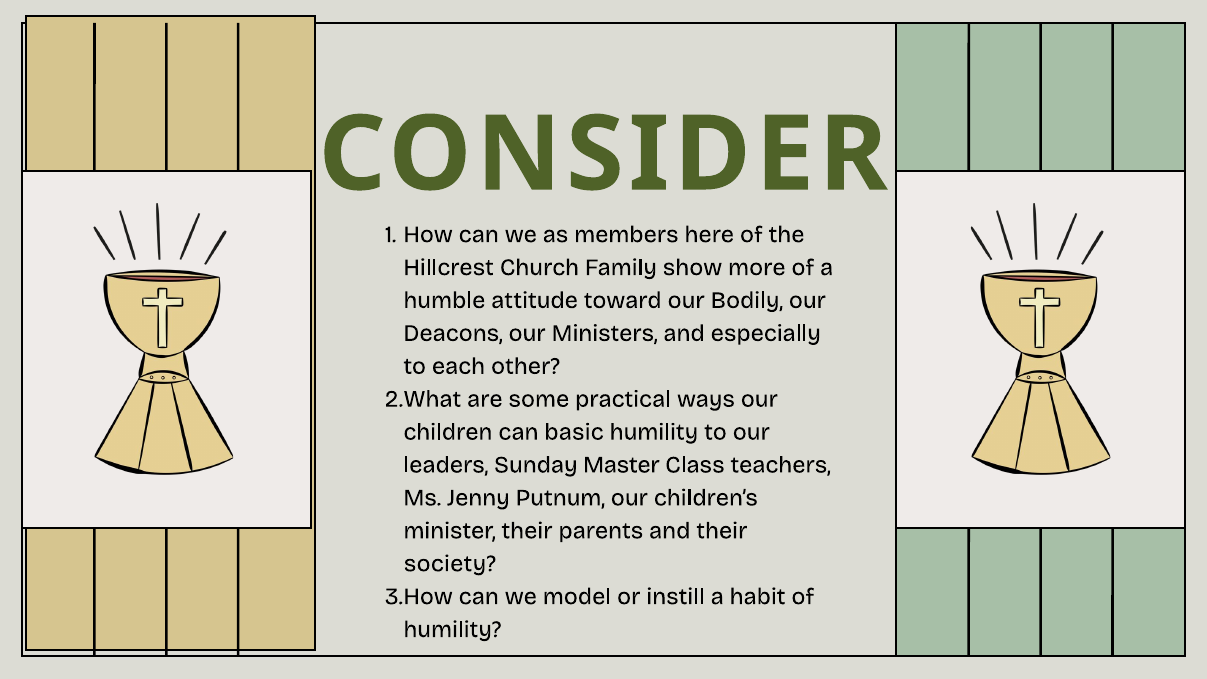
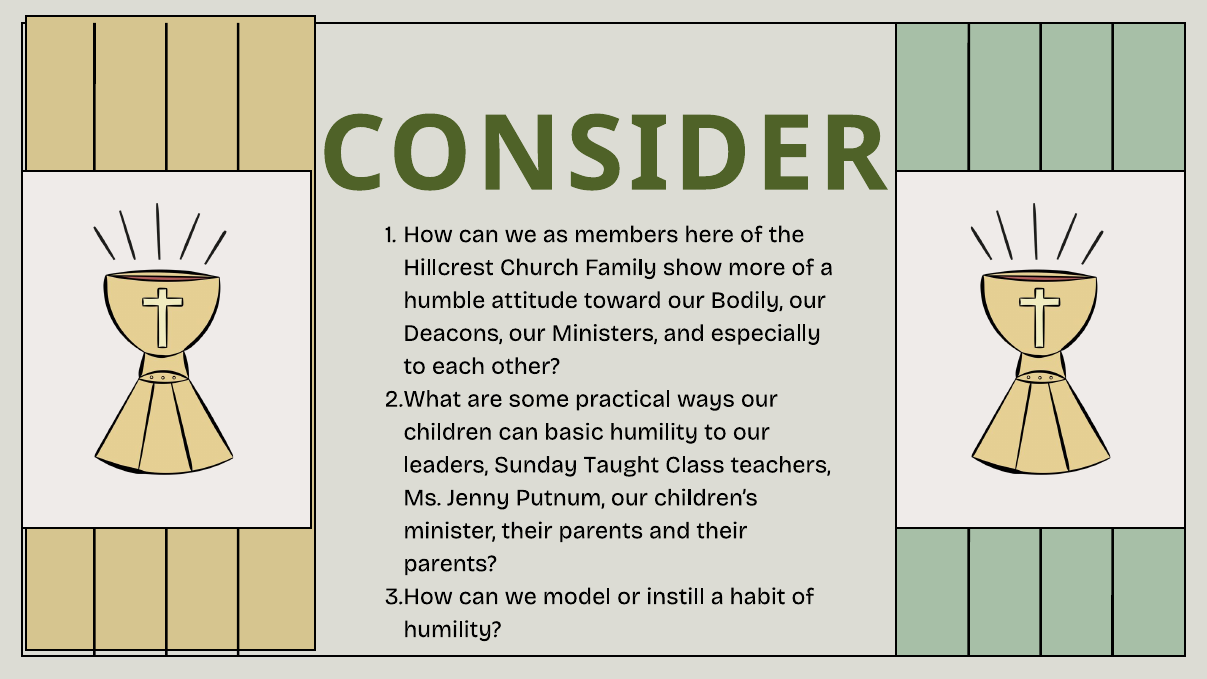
Master: Master -> Taught (621, 465)
society: society -> parents (450, 563)
